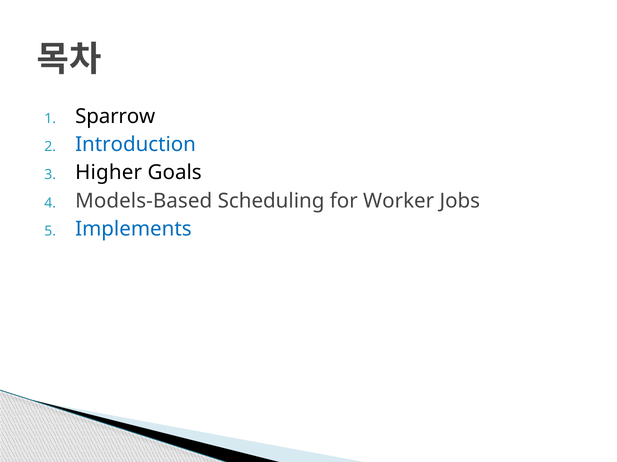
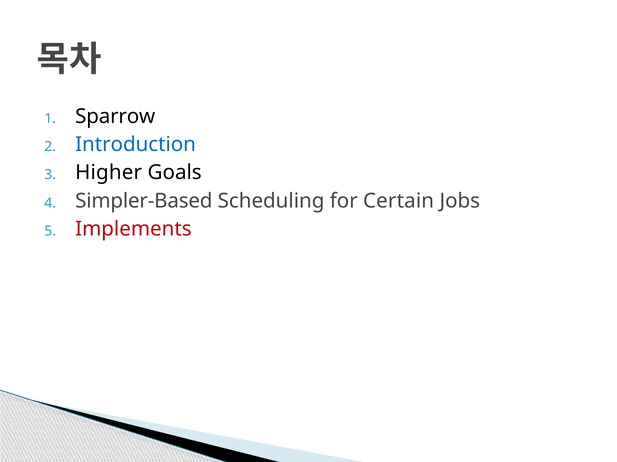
Models-Based: Models-Based -> Simpler-Based (144, 201)
Worker: Worker -> Certain (399, 201)
Implements colour: blue -> red (133, 229)
